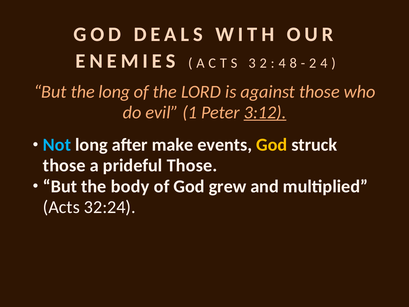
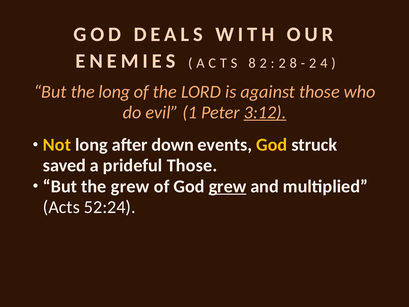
3: 3 -> 8 (252, 63)
4: 4 -> 2 (282, 63)
Not colour: light blue -> yellow (57, 145)
make: make -> down (173, 145)
those: those -> saved (64, 165)
the body: body -> grew (130, 186)
grew underline: none -> present (228, 186)
32:24: 32:24 -> 52:24 (110, 207)
